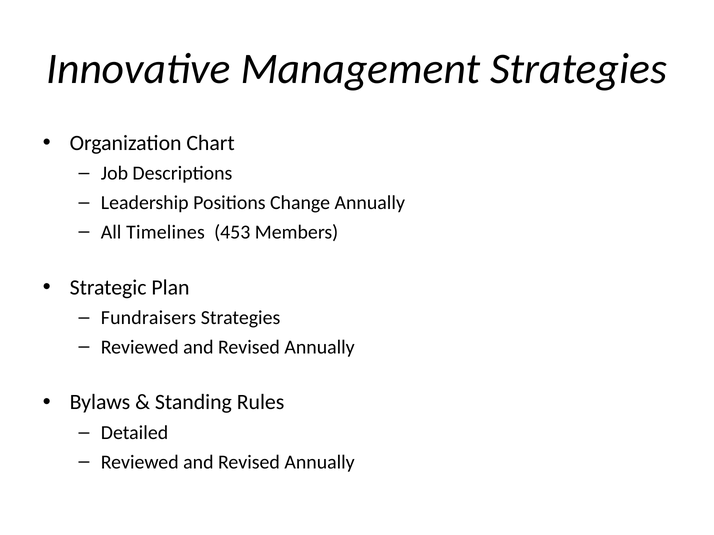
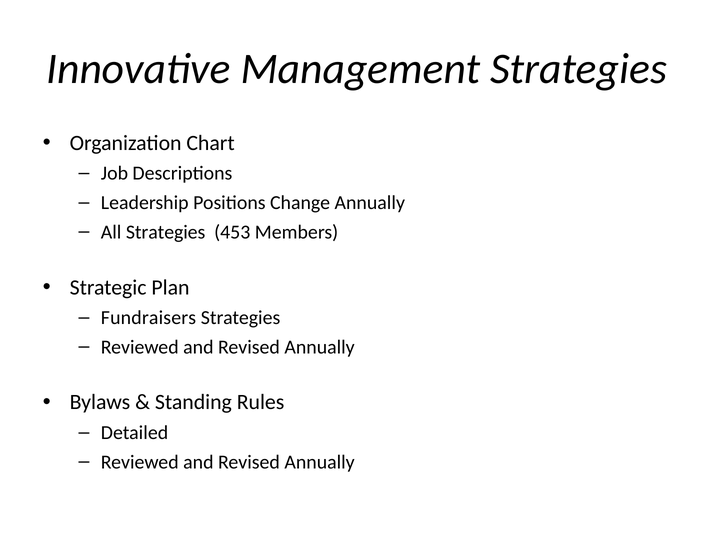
All Timelines: Timelines -> Strategies (166, 232)
